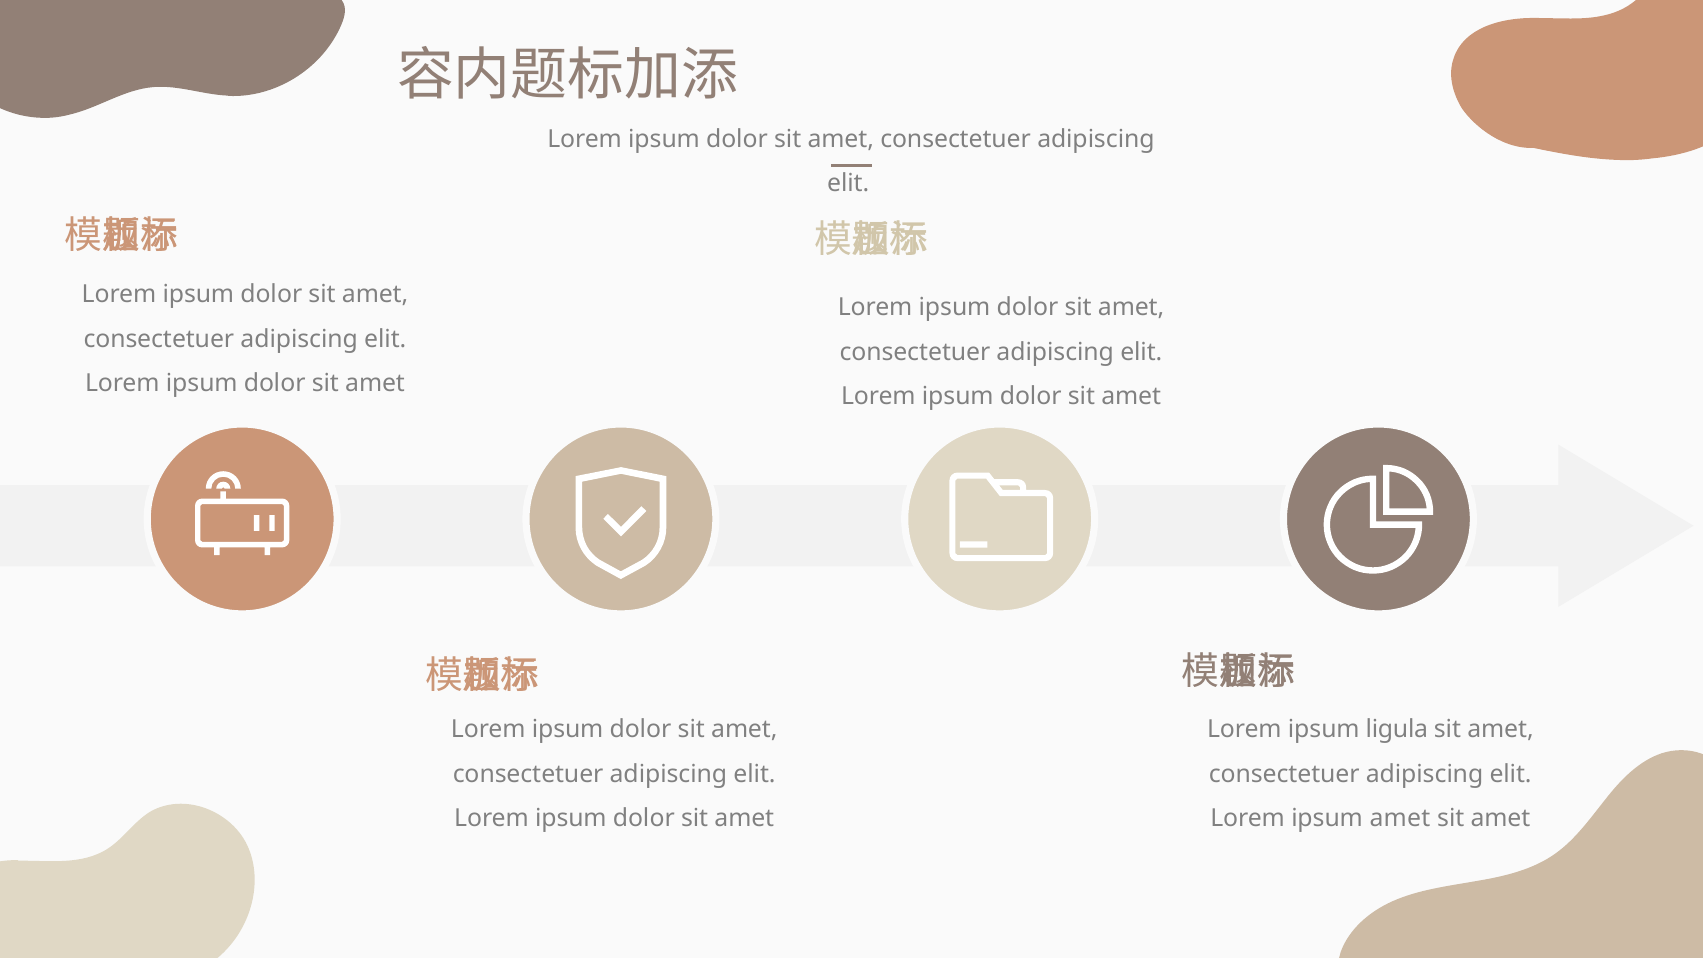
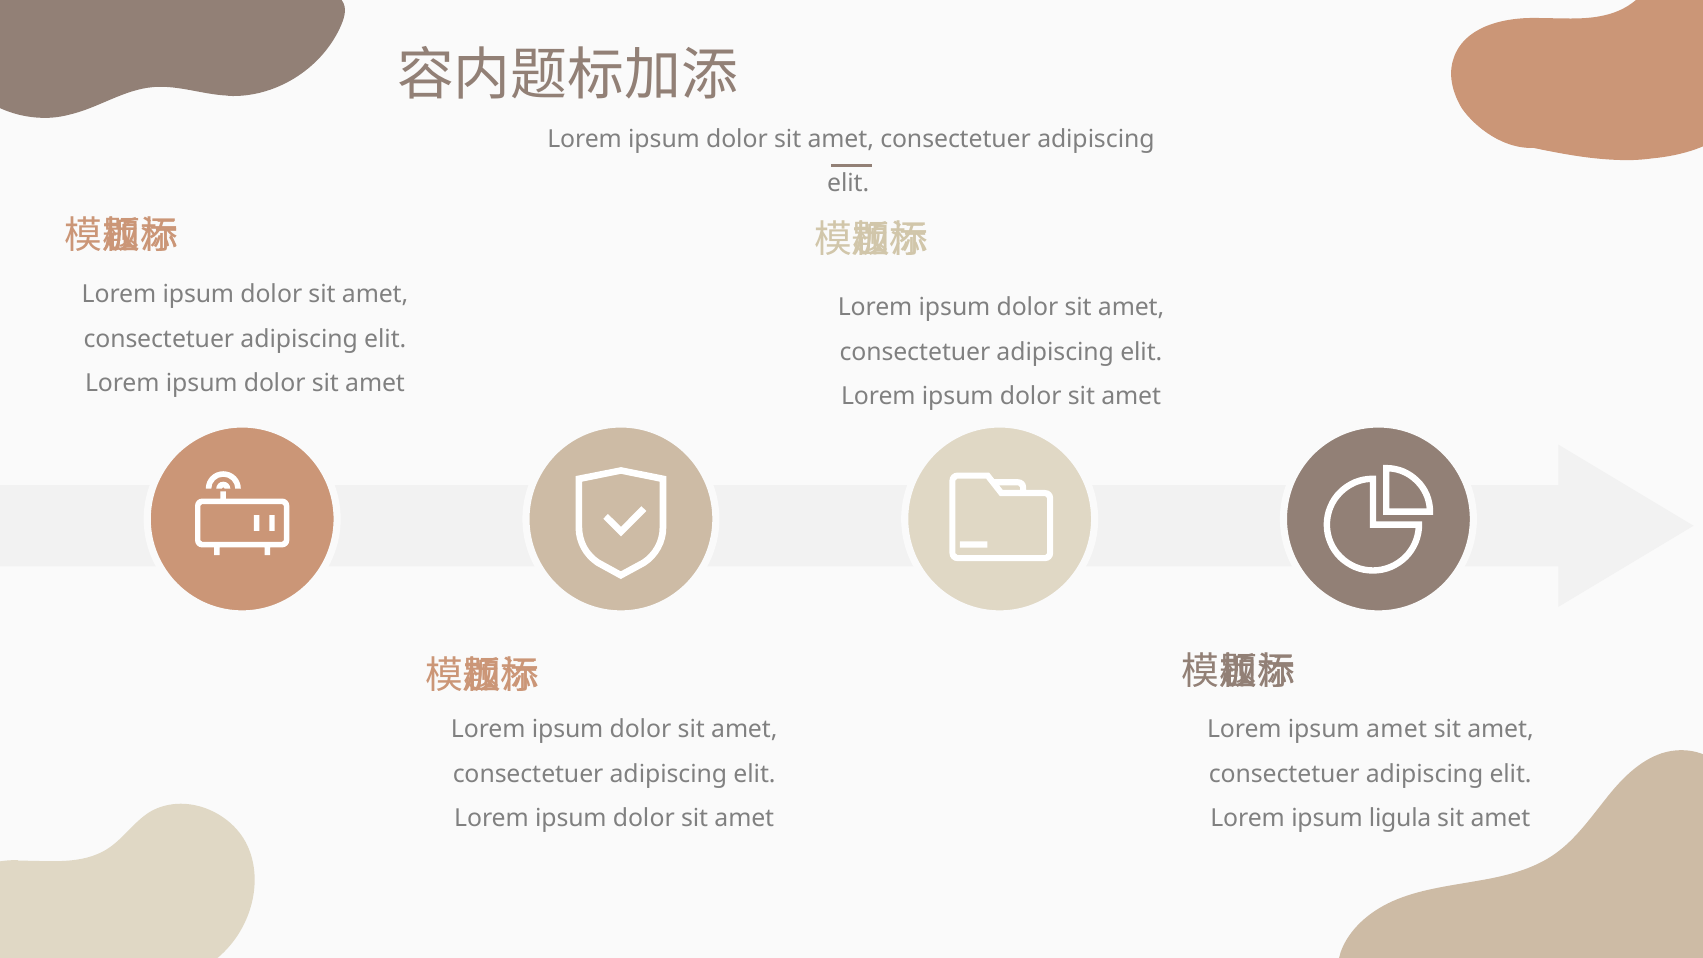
ipsum ligula: ligula -> amet (1397, 729)
ipsum amet: amet -> ligula (1400, 819)
